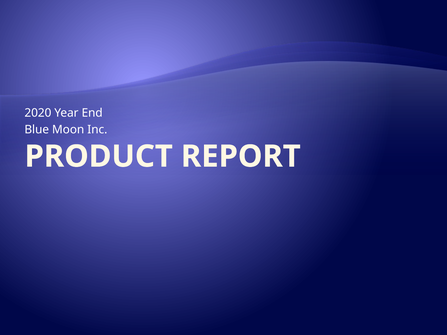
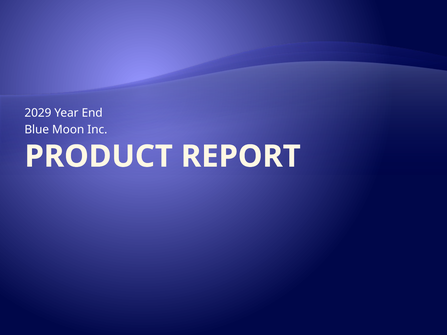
2020: 2020 -> 2029 (38, 113)
